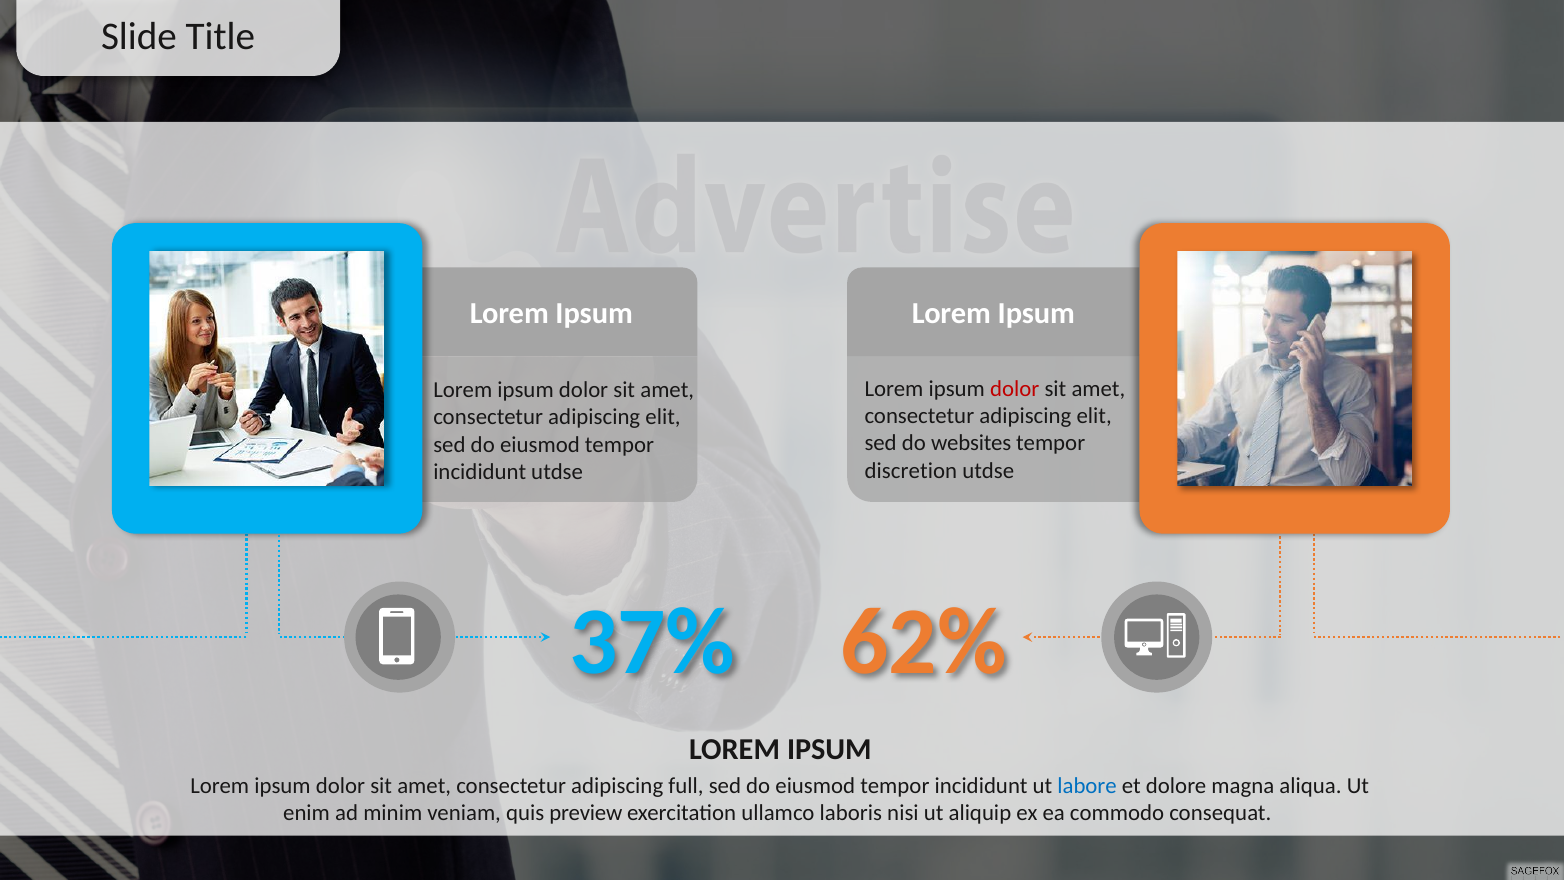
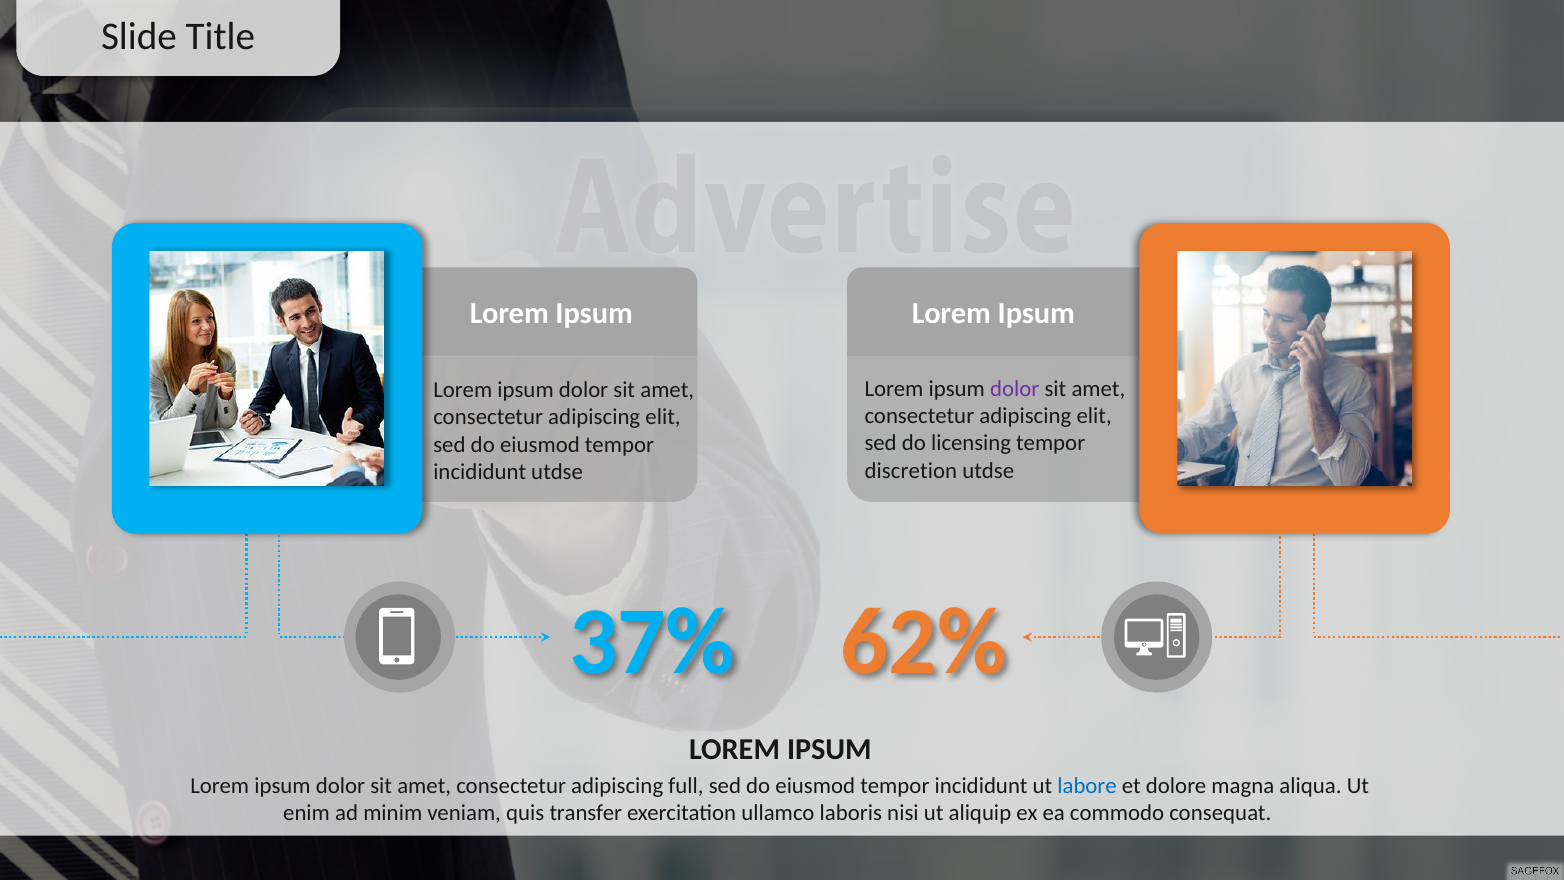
dolor colour: red -> purple (1015, 388)
websites: websites -> licensing (971, 443)
preview: preview -> transfer (586, 813)
